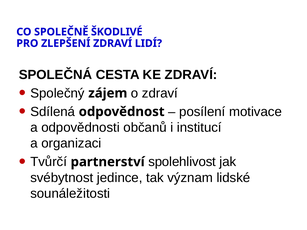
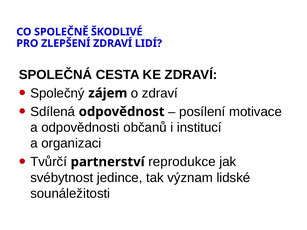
spolehlivost: spolehlivost -> reprodukce (182, 162)
